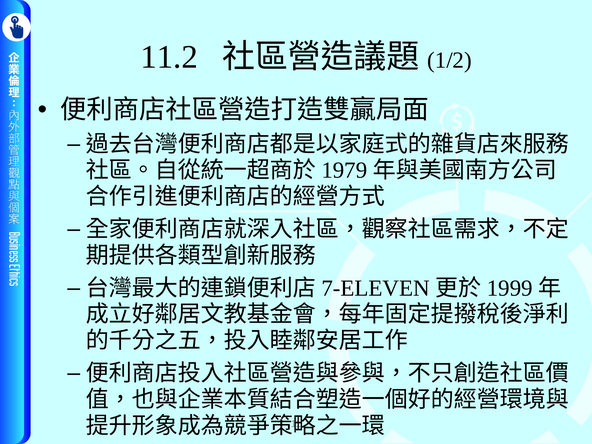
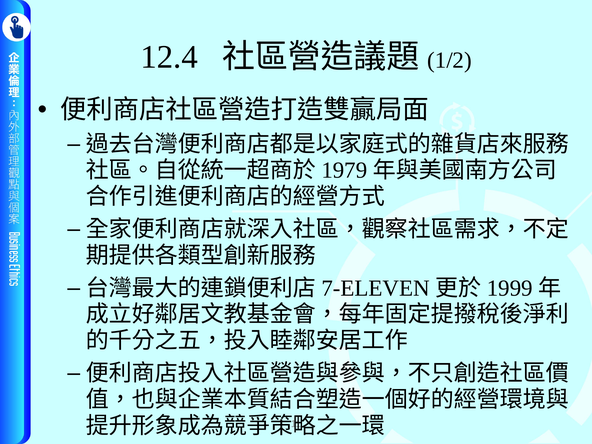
11.2: 11.2 -> 12.4 (169, 57)
